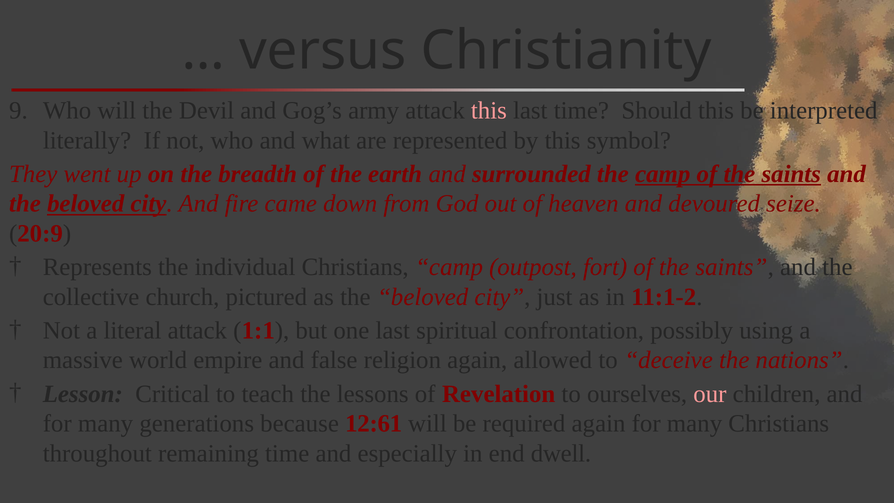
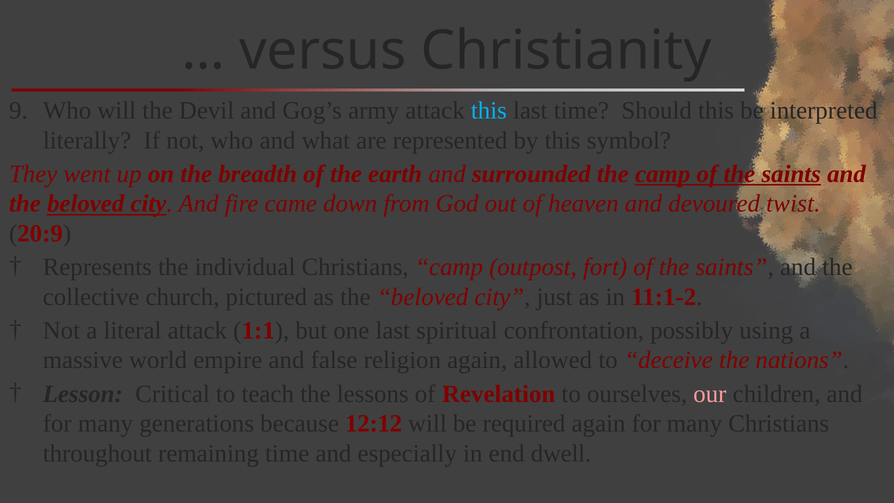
this colour: pink -> light blue (489, 111)
seize: seize -> twist (793, 204)
12:61: 12:61 -> 12:12 (374, 424)
